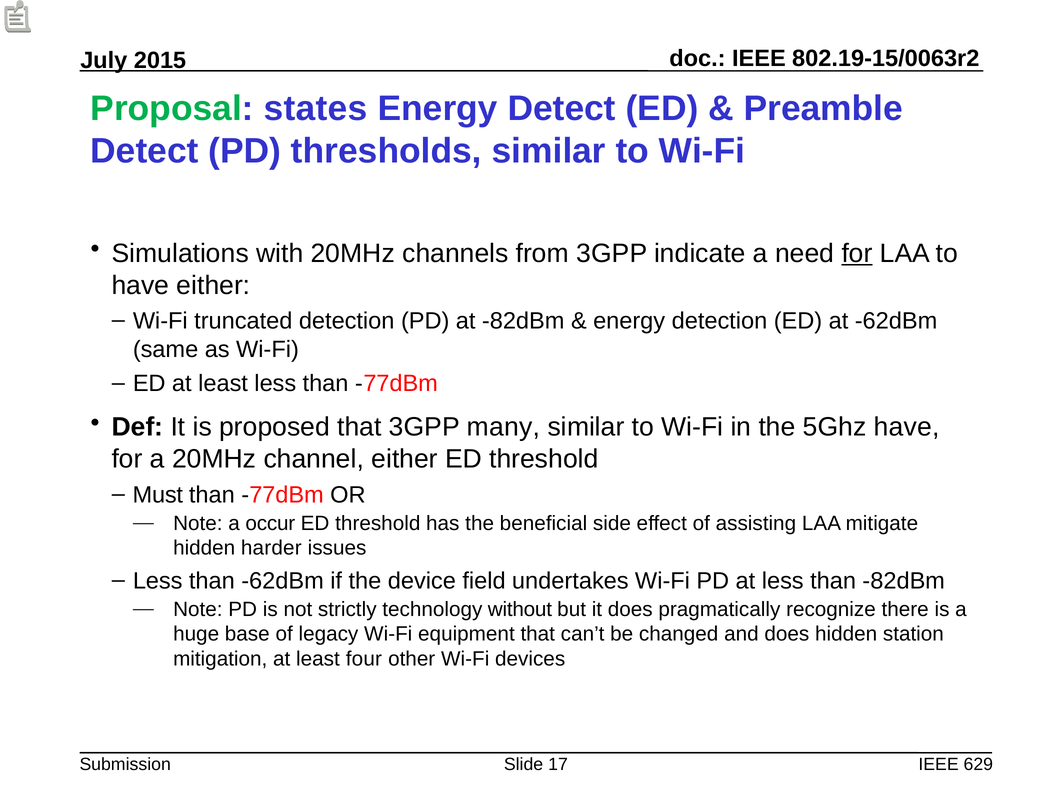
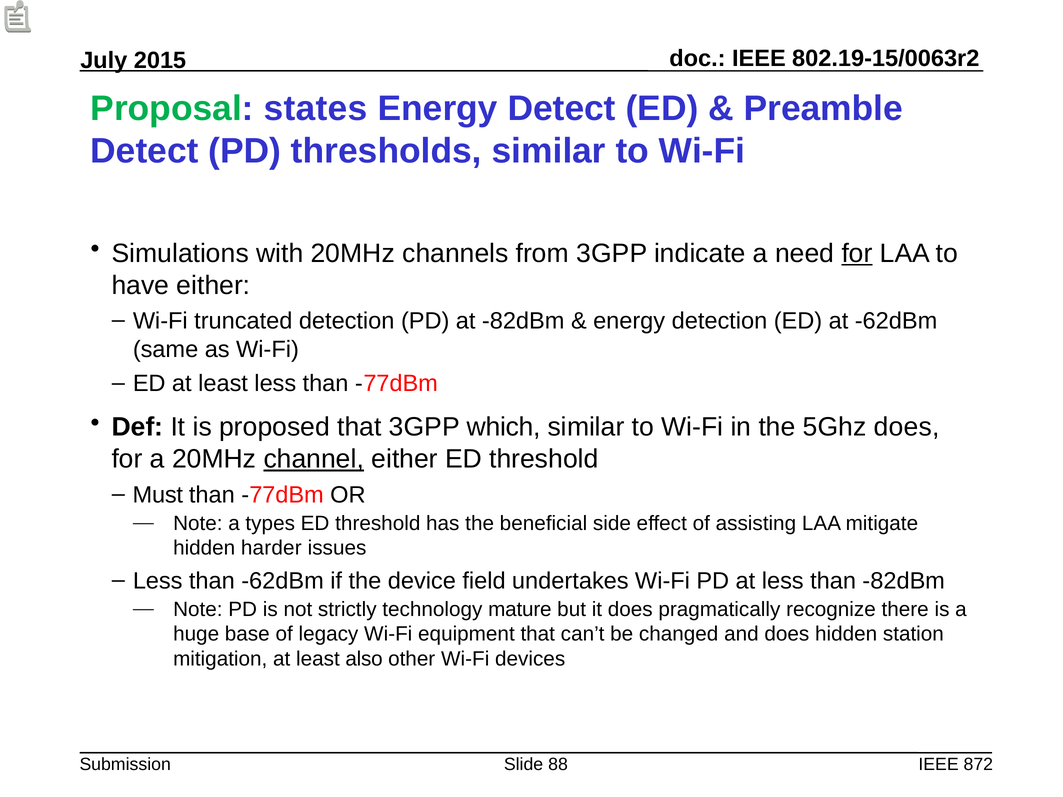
many: many -> which (504, 427)
5Ghz have: have -> does (907, 427)
channel underline: none -> present (314, 459)
occur: occur -> types (270, 523)
without: without -> mature (520, 609)
four: four -> also (364, 659)
17: 17 -> 88 (558, 765)
629: 629 -> 872 (978, 765)
